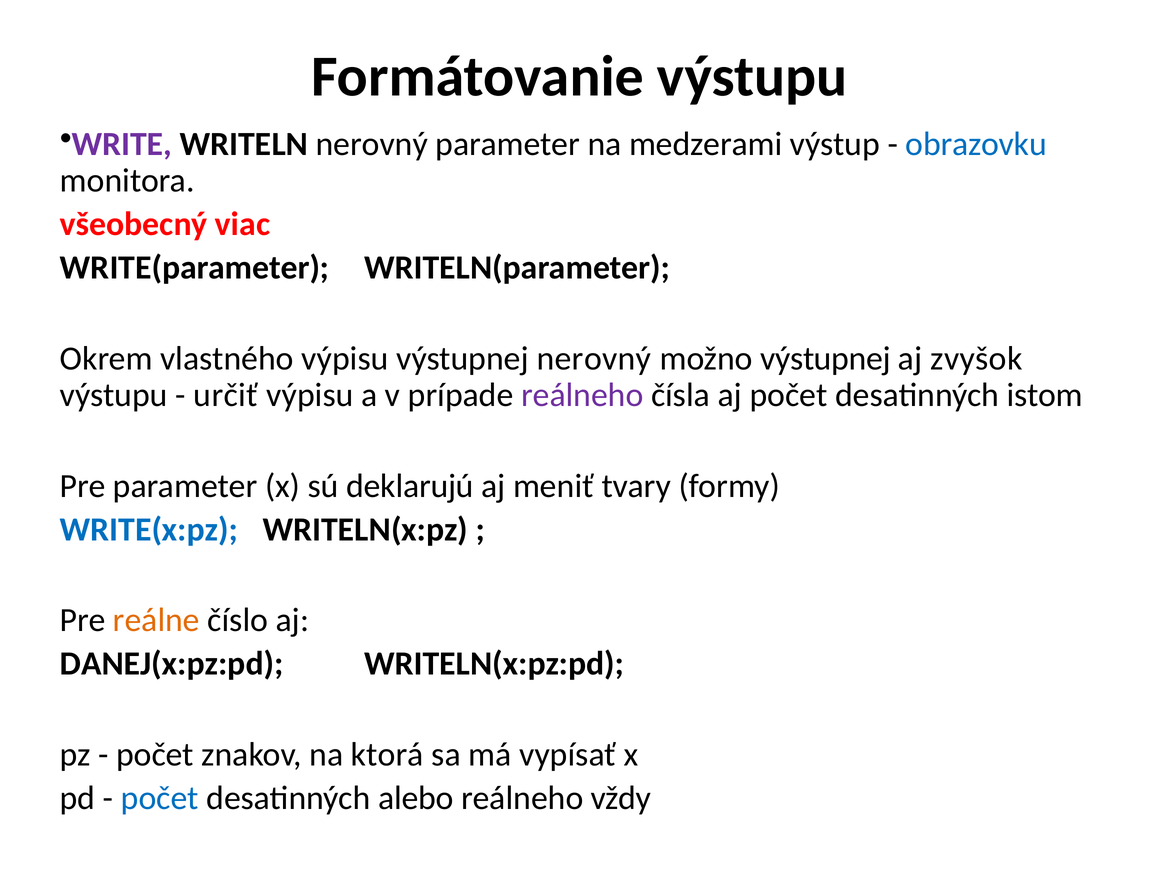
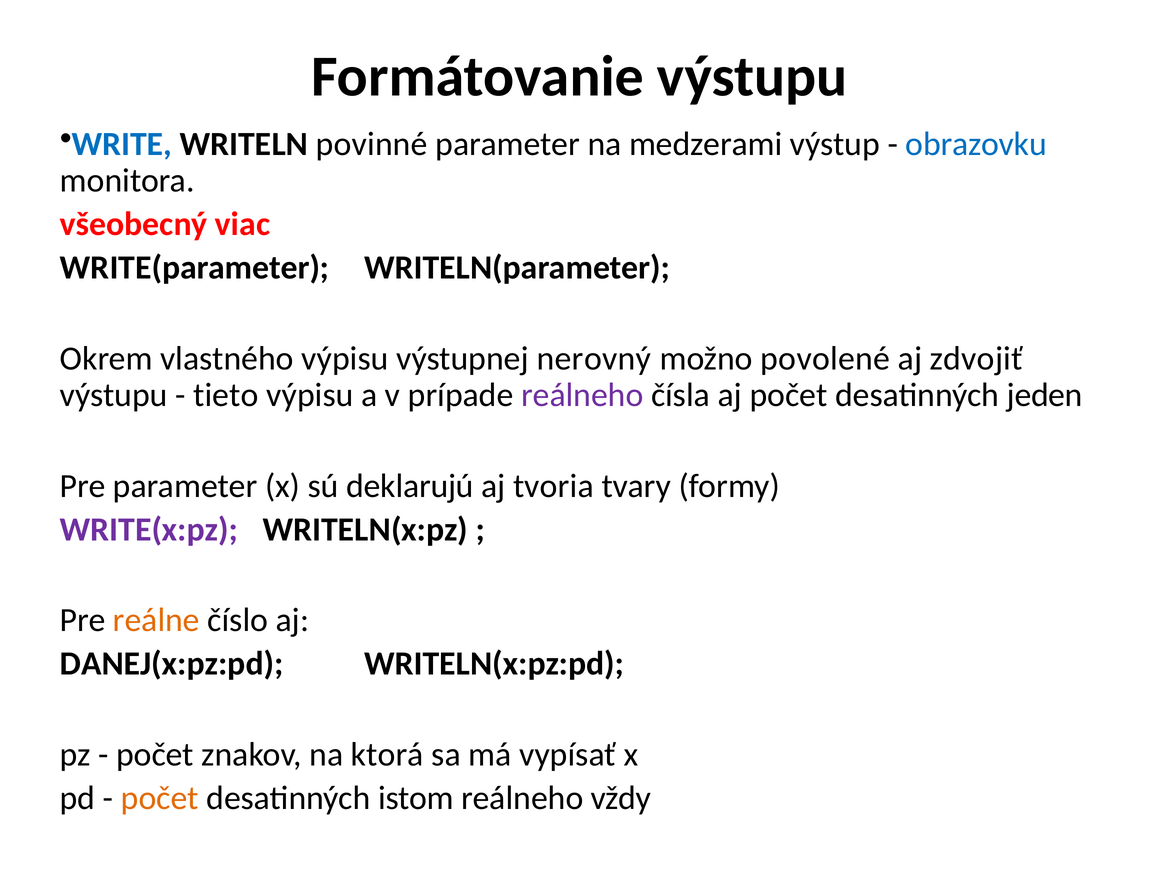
WRITE colour: purple -> blue (122, 144)
WRITELN nerovný: nerovný -> povinné (372, 144)
možno výstupnej: výstupnej -> povolené (825, 359)
zvyšok: zvyšok -> zdvojiť (976, 359)
určiť: určiť -> tieto (226, 395)
istom: istom -> jeden (1045, 395)
meniť: meniť -> tvoria (553, 486)
WRITE(x:pz colour: blue -> purple (149, 530)
počet colour: blue -> orange (160, 798)
alebo: alebo -> istom (416, 798)
